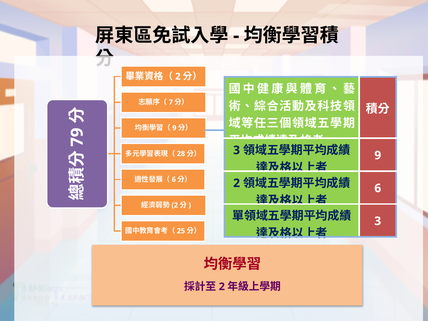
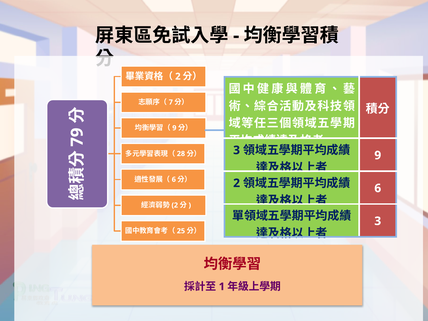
2: 2 -> 1 (222, 287)
